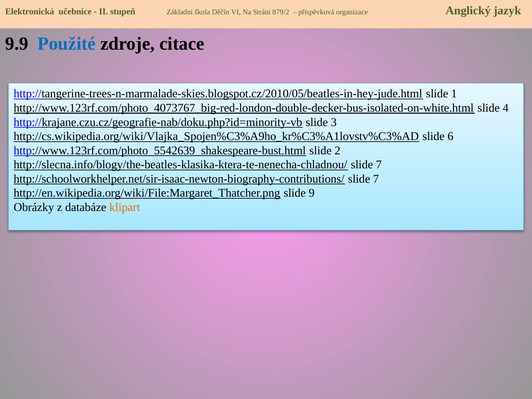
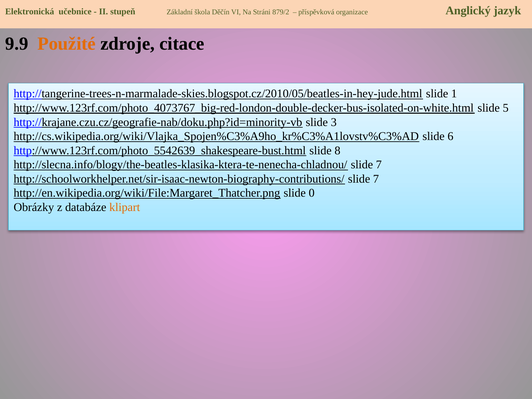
Použité colour: blue -> orange (67, 44)
4: 4 -> 5 (506, 108)
2: 2 -> 8 (337, 150)
9: 9 -> 0 (312, 193)
